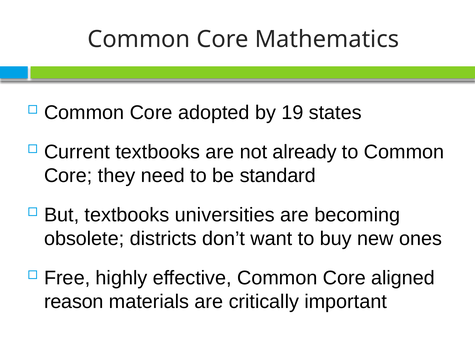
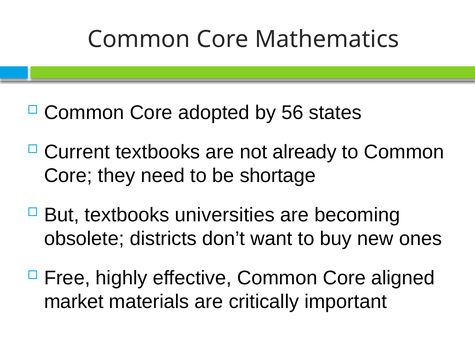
19: 19 -> 56 (292, 113)
standard: standard -> shortage (278, 176)
reason: reason -> market (74, 302)
